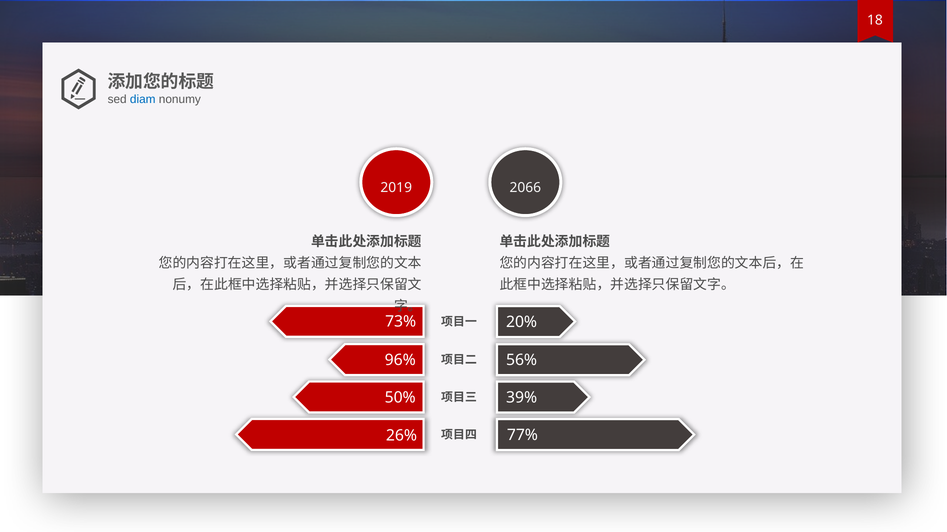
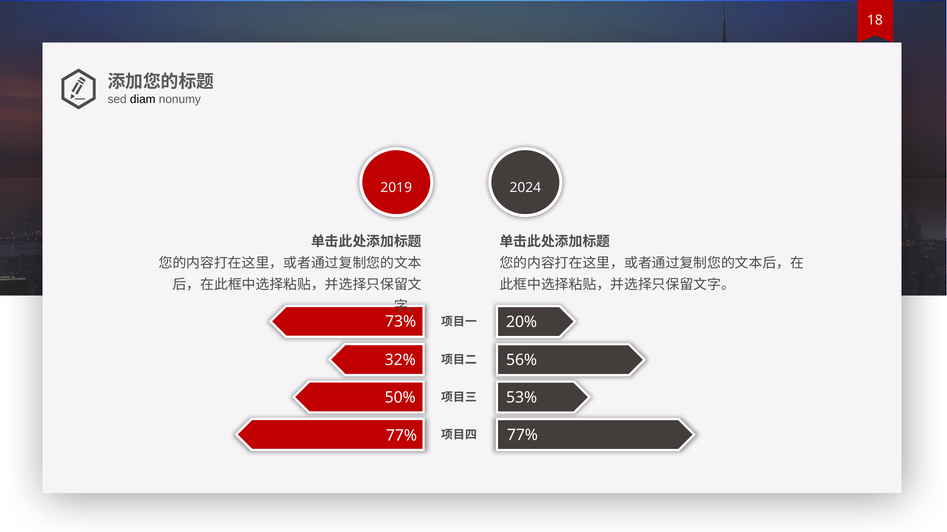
diam colour: blue -> black (143, 99)
2066: 2066 -> 2024 (525, 188)
96%: 96% -> 32% (400, 360)
39%: 39% -> 53% (522, 398)
26%: 26% -> 77% (402, 436)
